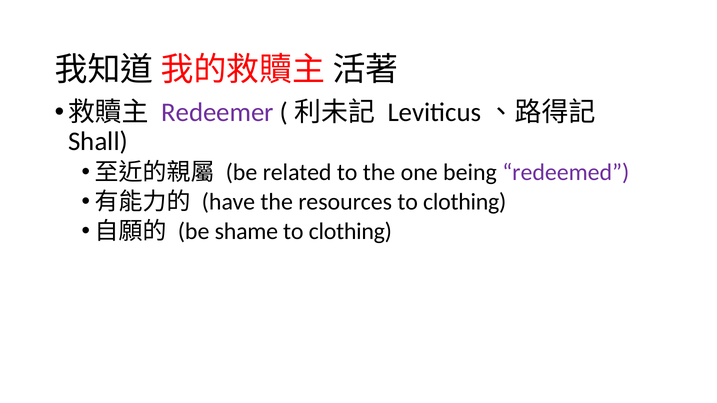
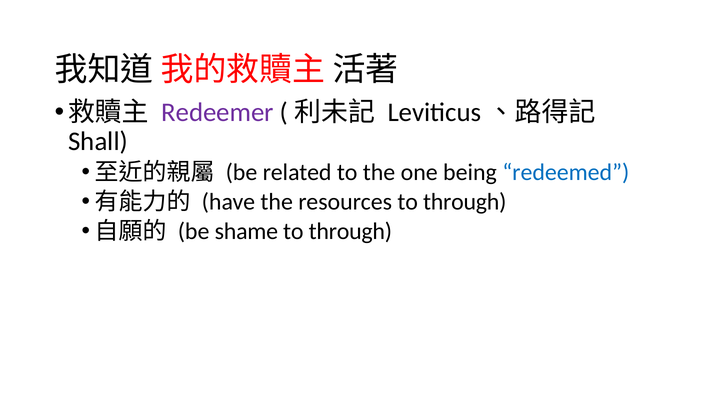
redeemed colour: purple -> blue (566, 173)
resources to clothing: clothing -> through (465, 202)
clothing: clothing -> through (350, 232)
